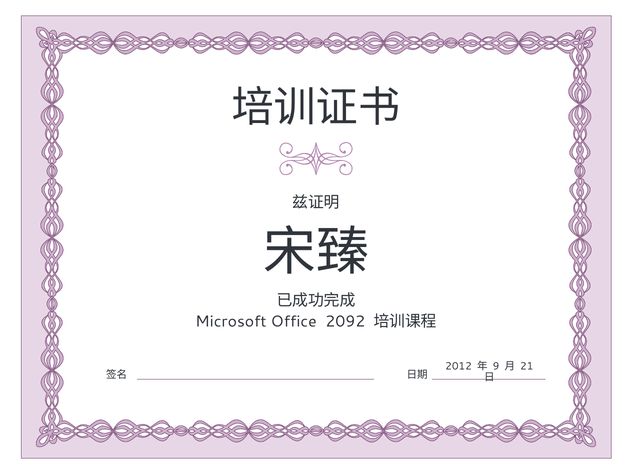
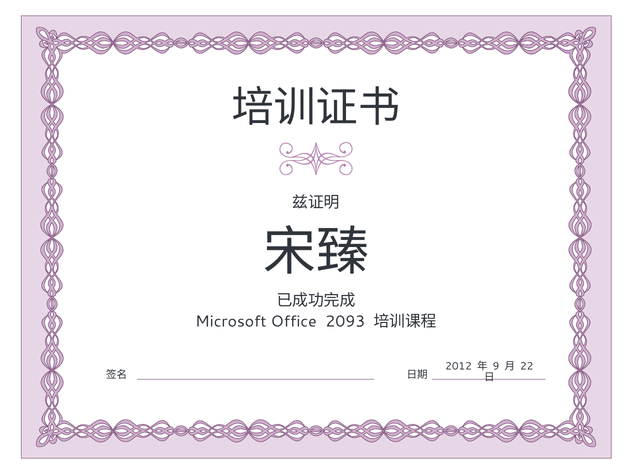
2092: 2092 -> 2093 (345, 322)
21: 21 -> 22 (527, 366)
